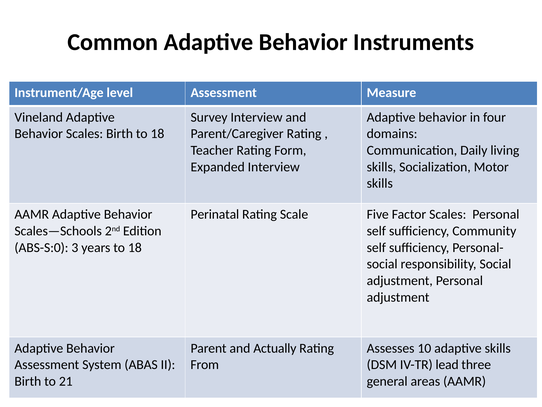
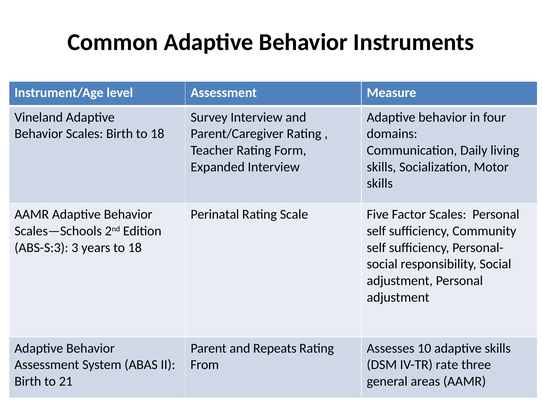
ABS-S:0: ABS-S:0 -> ABS-S:3 (41, 247)
Actually: Actually -> Repeats (275, 348)
lead: lead -> rate (447, 364)
